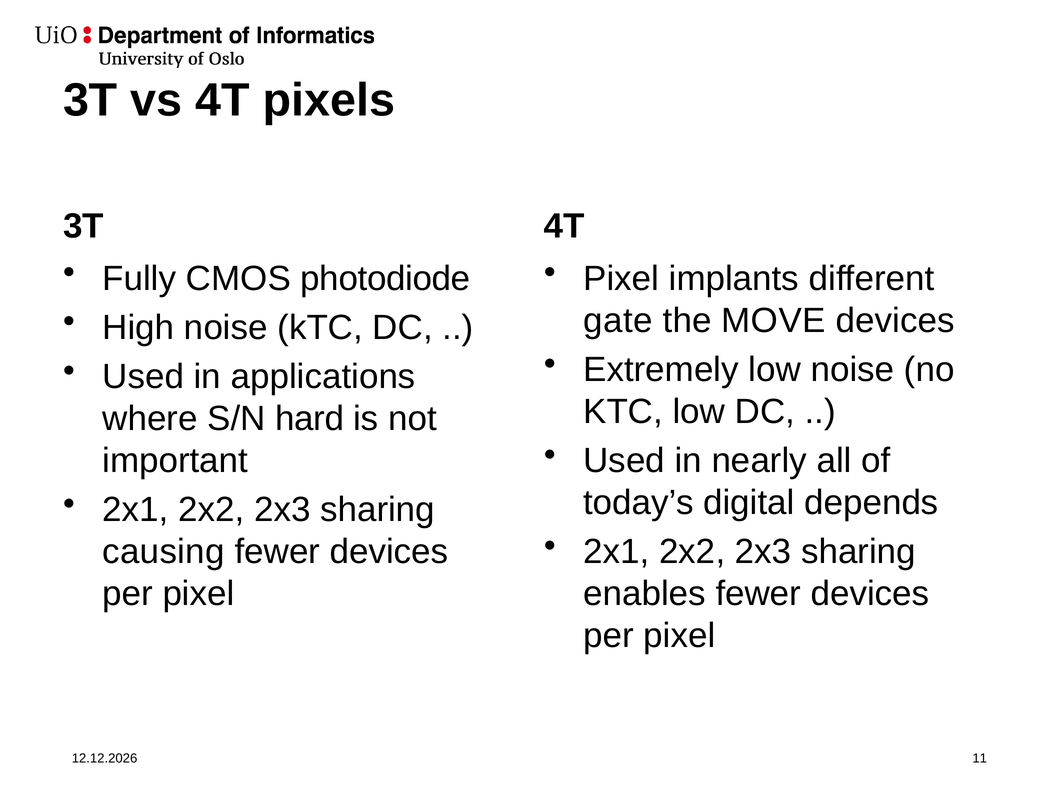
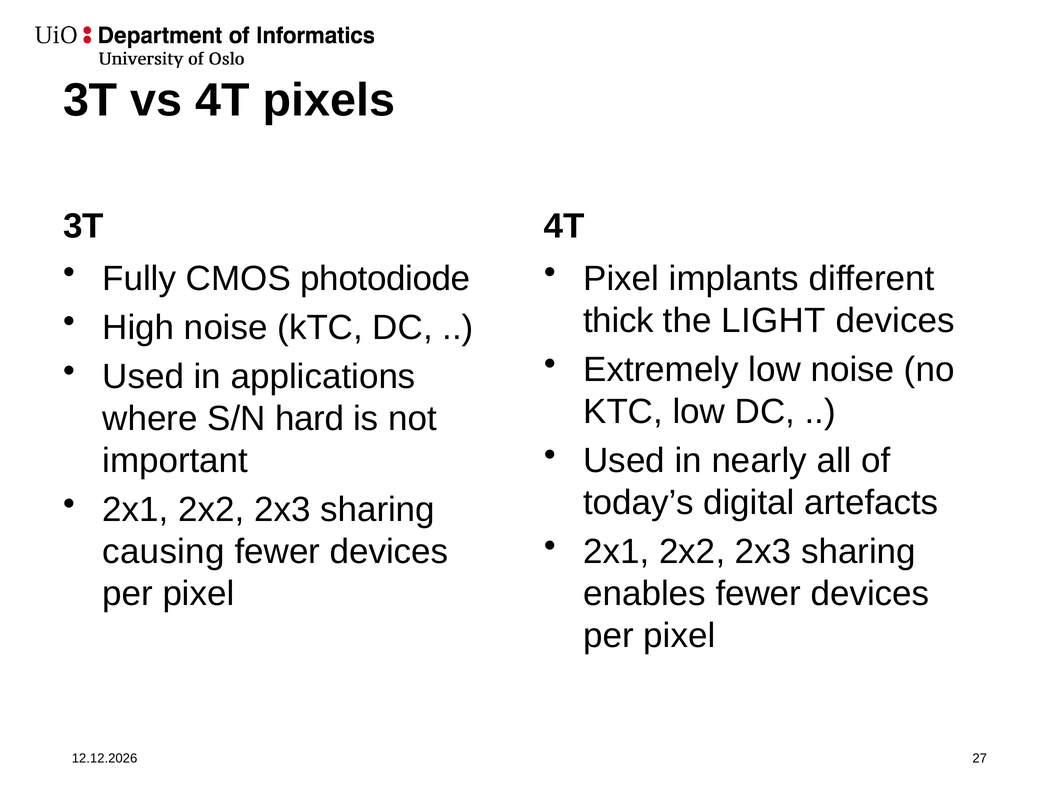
gate: gate -> thick (618, 320)
MOVE: MOVE -> LIGHT (773, 320)
depends: depends -> artefacts (871, 502)
11: 11 -> 27 (980, 758)
